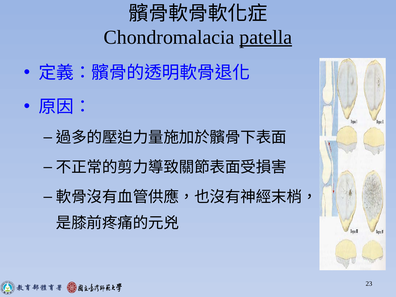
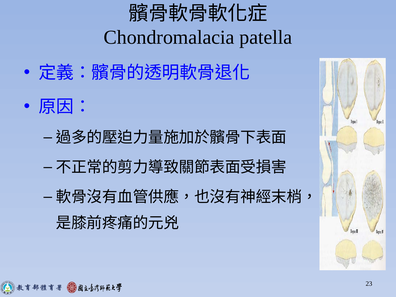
patella underline: present -> none (266, 37)
